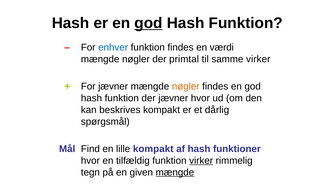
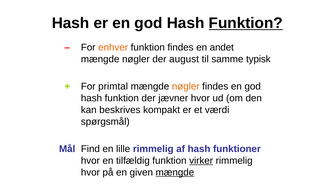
god underline: present -> none (149, 23)
Funktion underline: none -> present (246, 23)
enhver colour: blue -> orange (113, 48)
værdi: værdi -> andet (222, 48)
primtal: primtal -> august (184, 59)
samme virker: virker -> typisk (258, 59)
For jævner: jævner -> primtal (113, 87)
dårlig: dårlig -> værdi (217, 110)
lille kompakt: kompakt -> rimmelig (153, 149)
tegn: tegn -> hvor (90, 173)
